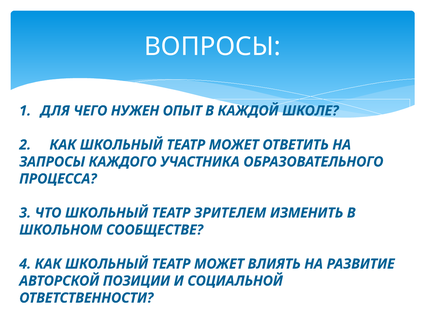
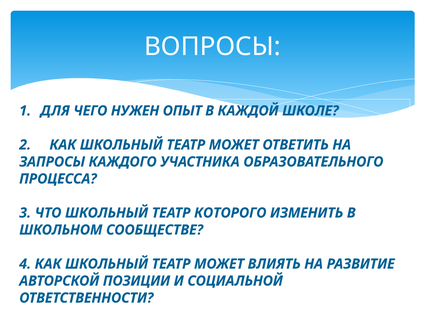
ЗРИТЕЛЕМ: ЗРИТЕЛЕМ -> КОТОРОГО (230, 213)
